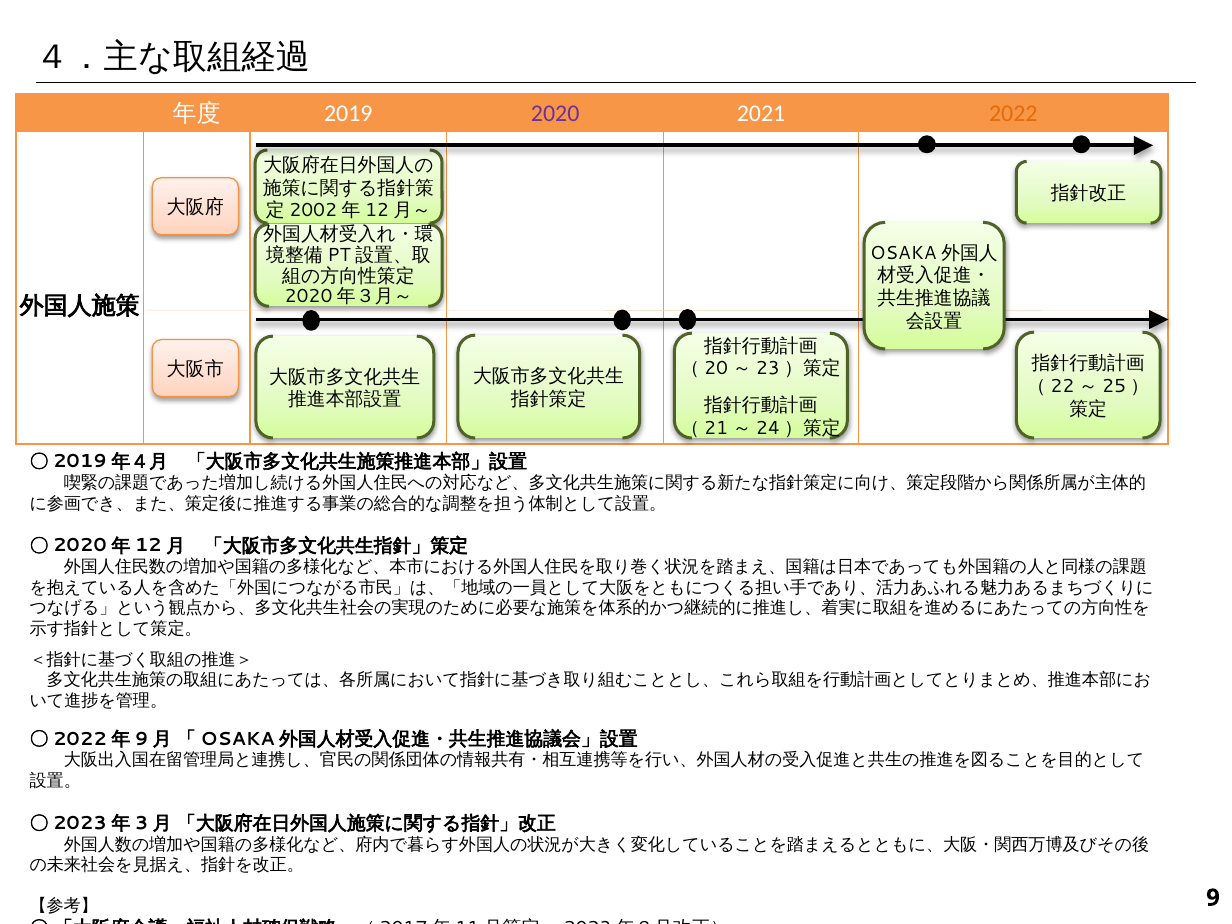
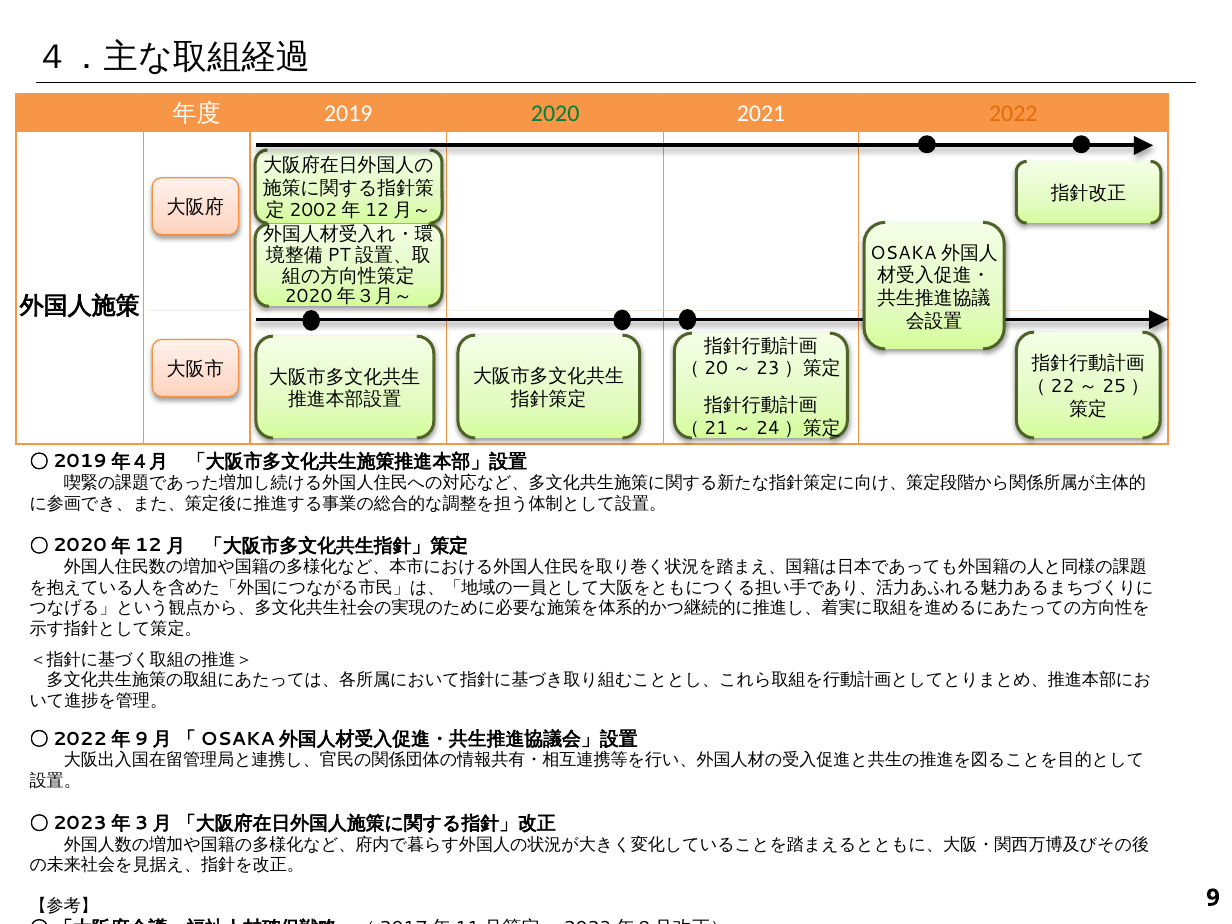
2020 colour: purple -> green (555, 114)
